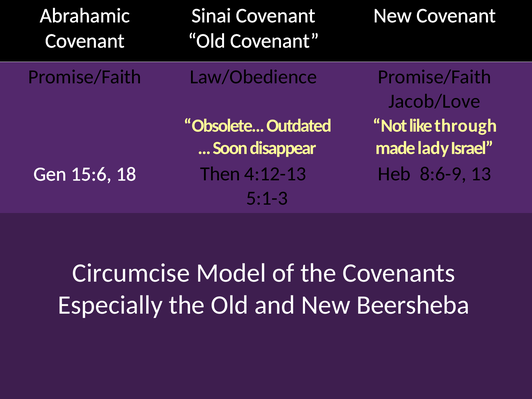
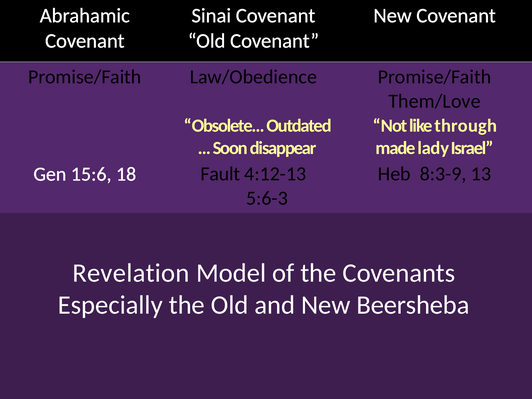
Jacob/Love: Jacob/Love -> Them/Love (435, 101)
Then: Then -> Fault (220, 174)
8:6-9: 8:6-9 -> 8:3-9 (443, 174)
5:1-3: 5:1-3 -> 5:6-3 (267, 198)
Circumcise: Circumcise -> Revelation (131, 273)
